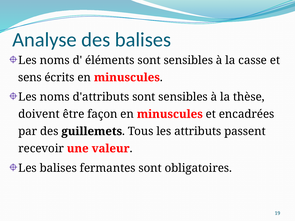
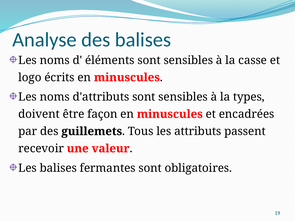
sens: sens -> logo (30, 78)
thèse: thèse -> types (249, 97)
